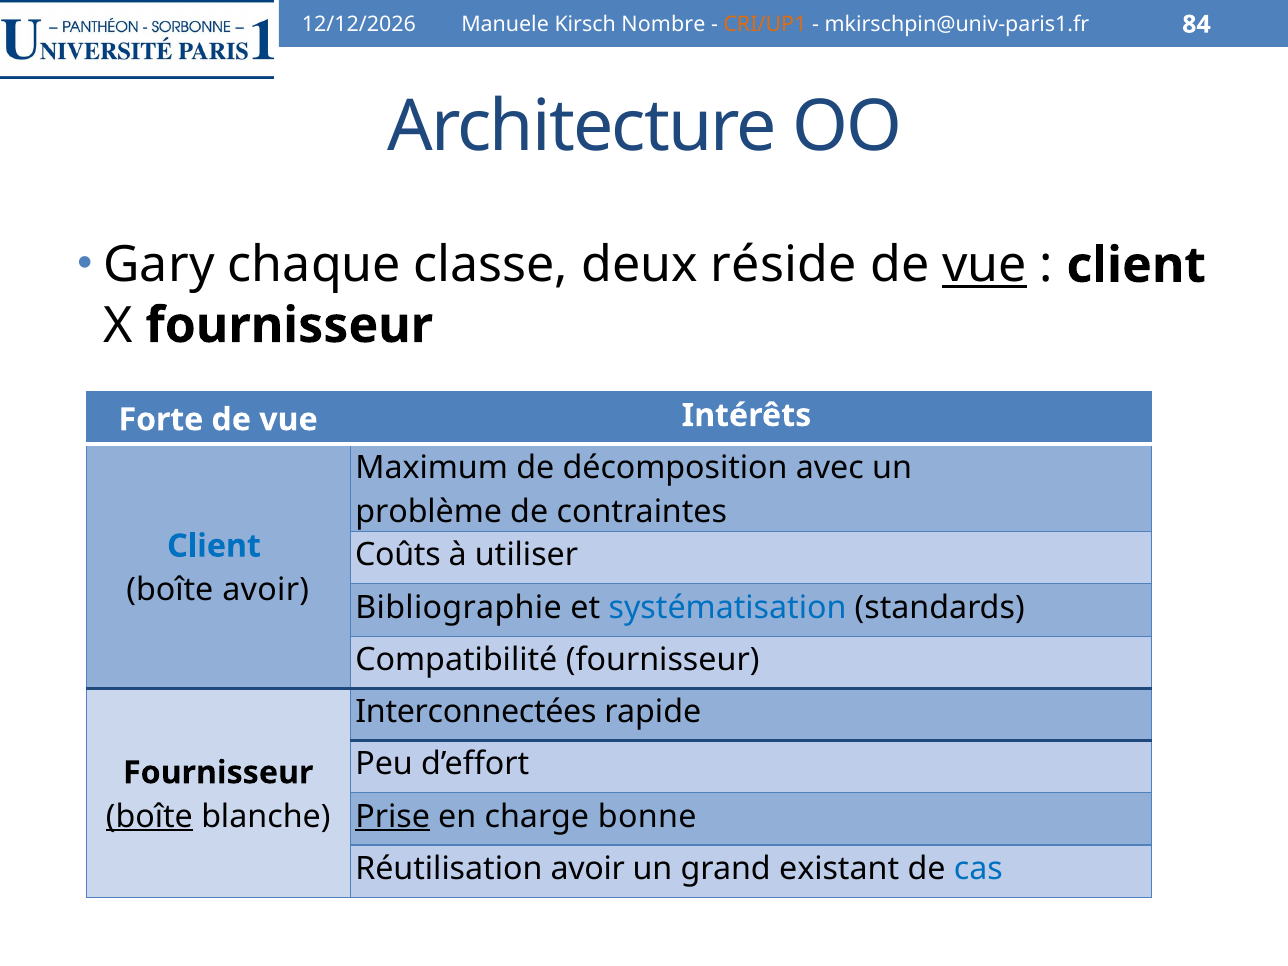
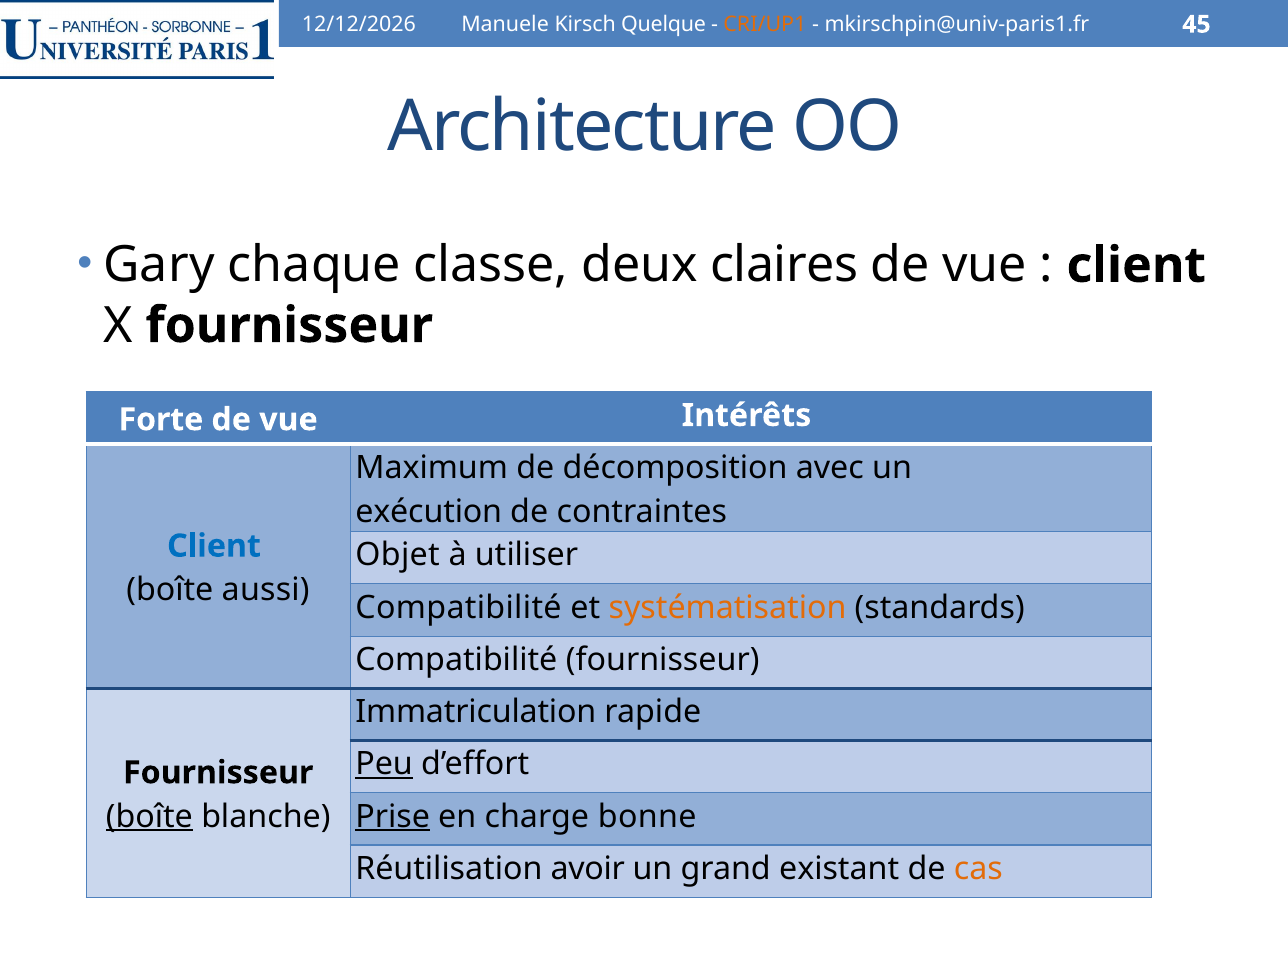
Nombre: Nombre -> Quelque (664, 24)
84: 84 -> 45 (1196, 24)
réside: réside -> claires (784, 265)
vue underline: present -> none (985, 265)
problème: problème -> exécution (429, 511)
Coûts: Coûts -> Objet (398, 555)
boîte avoir: avoir -> aussi (266, 590)
Bibliographie: Bibliographie -> Compatibilité (459, 608)
systématisation colour: blue -> orange (728, 608)
Interconnectées: Interconnectées -> Immatriculation (476, 712)
Peu underline: none -> present (384, 764)
cas colour: blue -> orange (978, 869)
